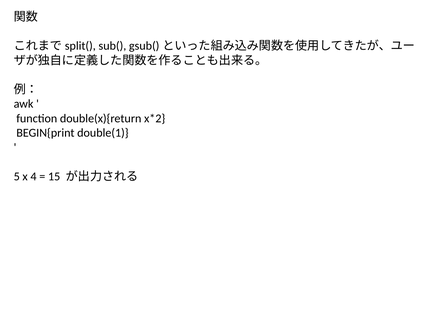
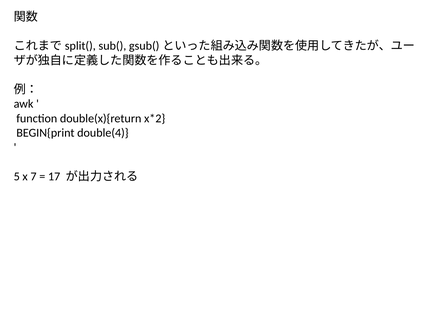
double(1: double(1 -> double(4 (103, 133)
4: 4 -> 7 (33, 176)
15: 15 -> 17 (54, 176)
